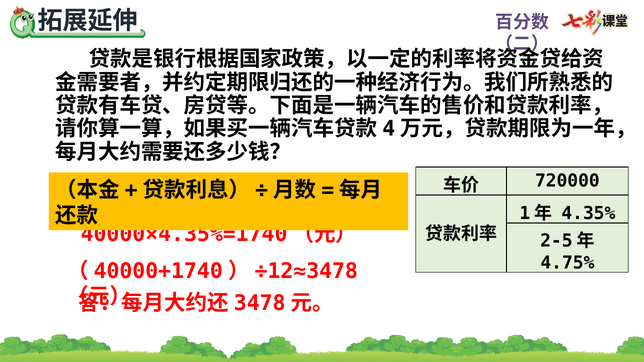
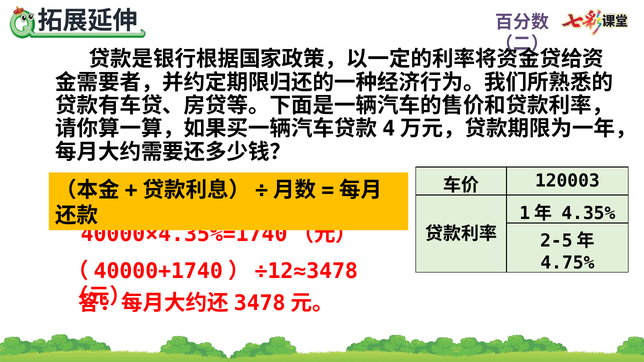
720000: 720000 -> 120003 (567, 181)
